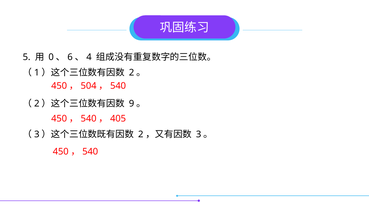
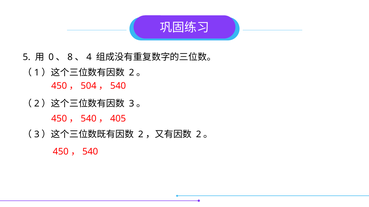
6: 6 -> 8 (70, 57)
9: 9 -> 3 (132, 104)
3: 3 -> 2 (199, 135)
